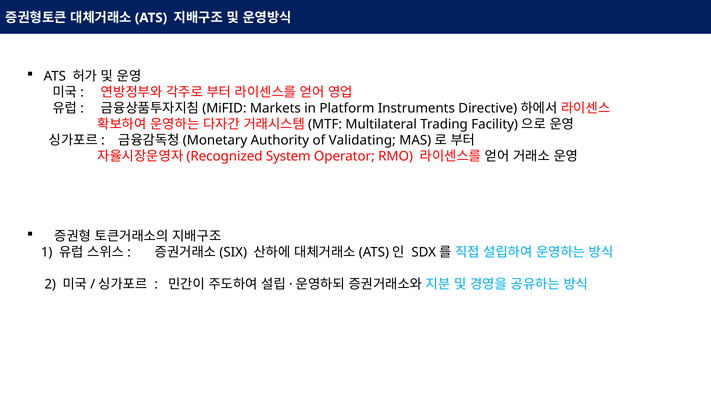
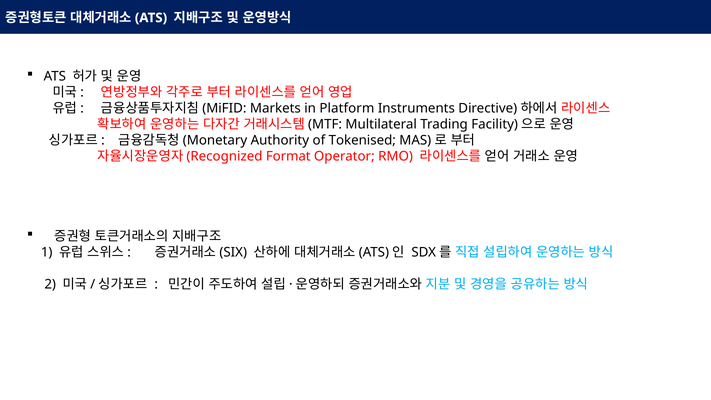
Validating: Validating -> Tokenised (362, 140)
System: System -> Format (288, 156)
